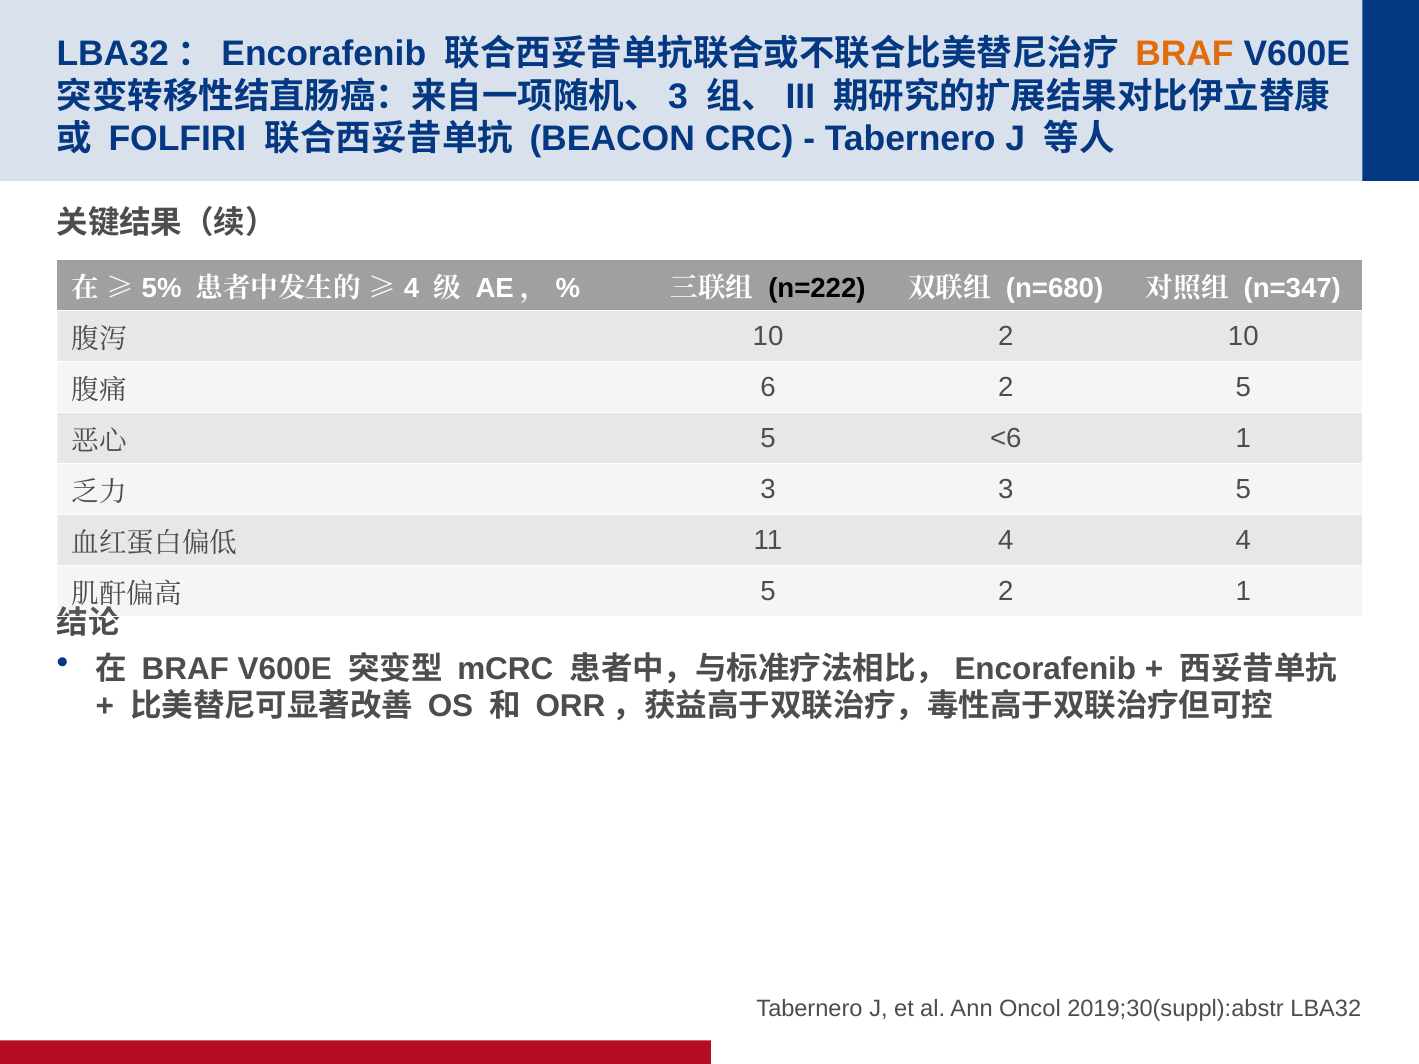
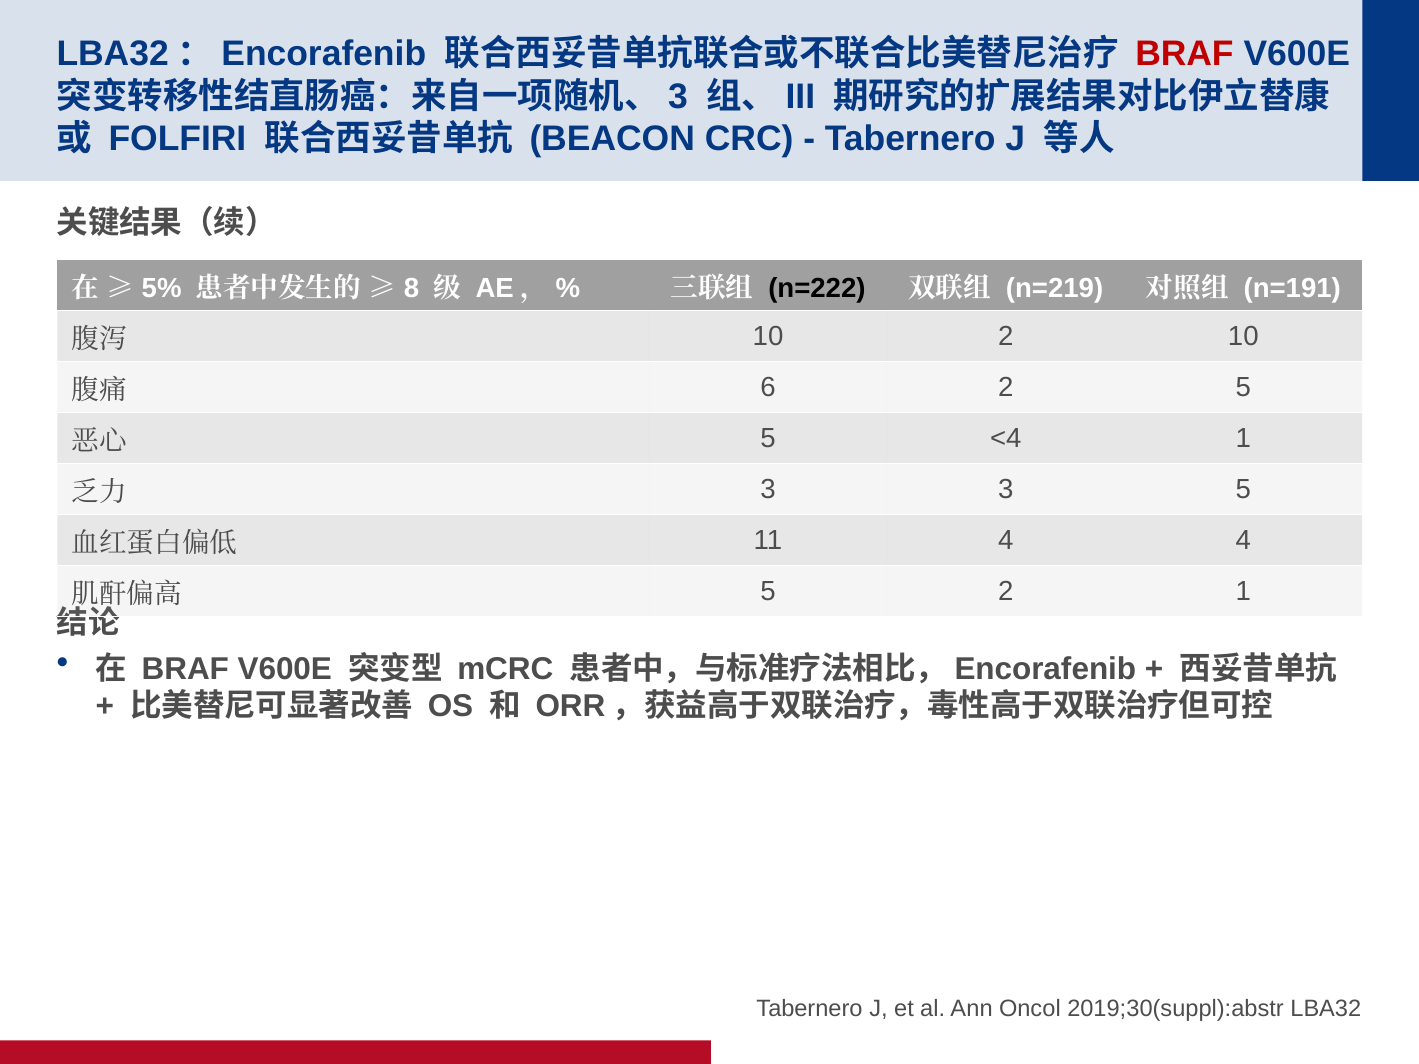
BRAF colour: orange -> red (1184, 54)
4: 4 -> 8 (412, 288)
n=680: n=680 -> n=219 (1055, 288)
n=347: n=347 -> n=191 (1292, 288)
<6: <6 -> <4 (1006, 439)
